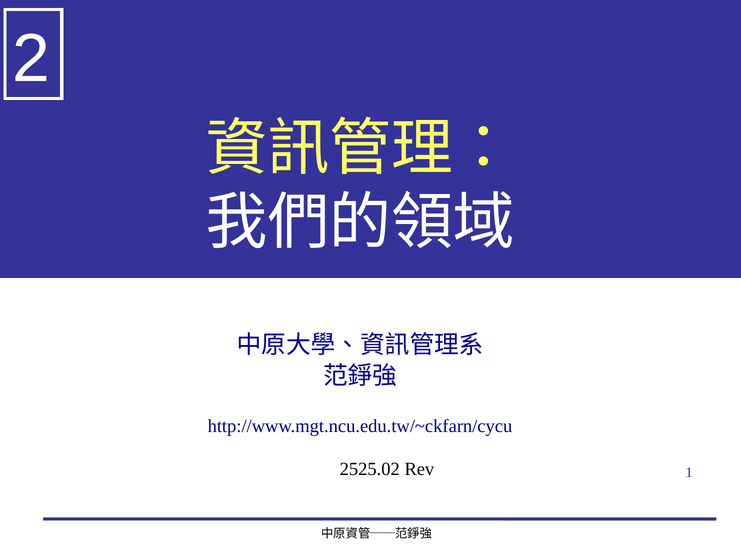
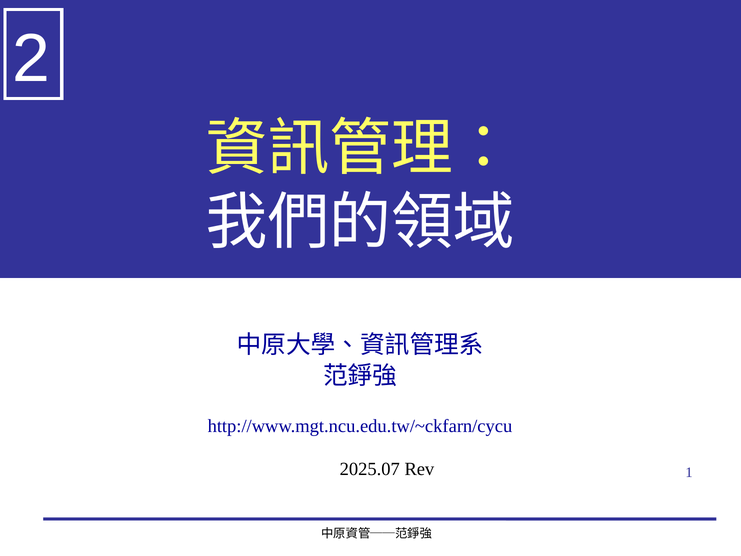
2525.02: 2525.02 -> 2025.07 (370, 469)
